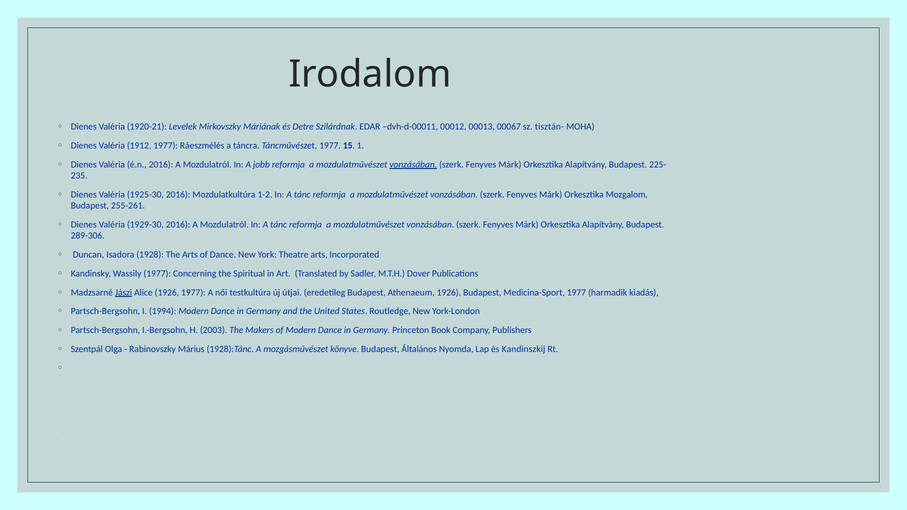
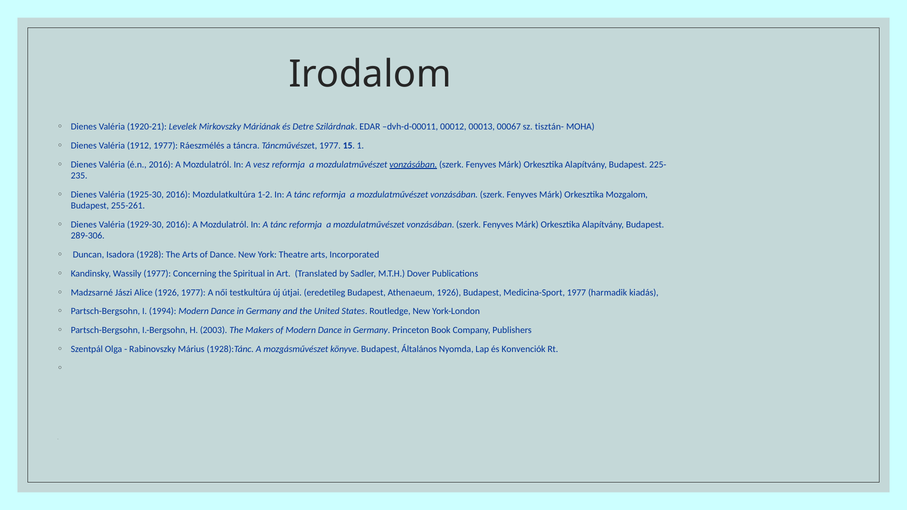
jobb: jobb -> vesz (261, 165)
Jászi underline: present -> none (124, 293)
Kandinszkij: Kandinszkij -> Konvenciók (524, 349)
